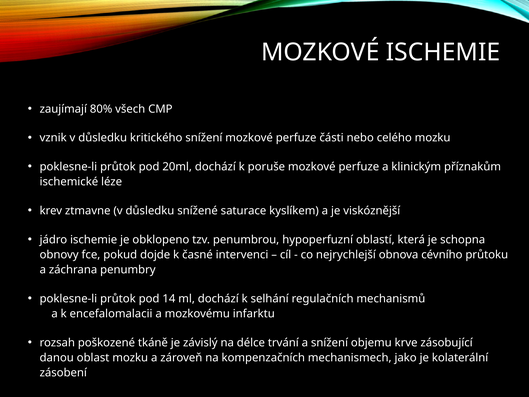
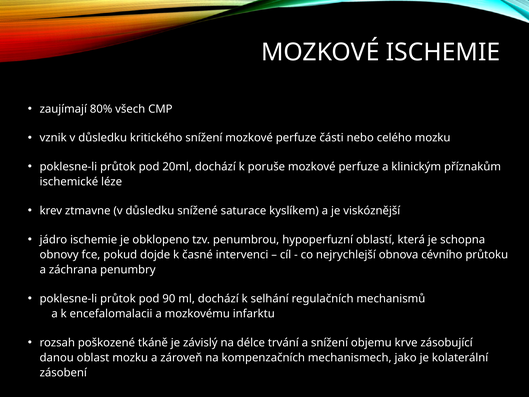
14: 14 -> 90 (169, 299)
